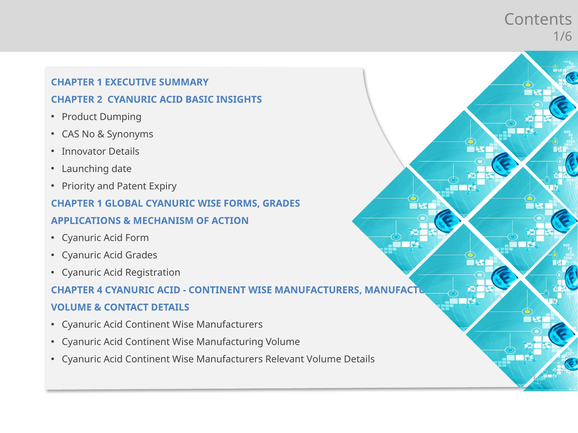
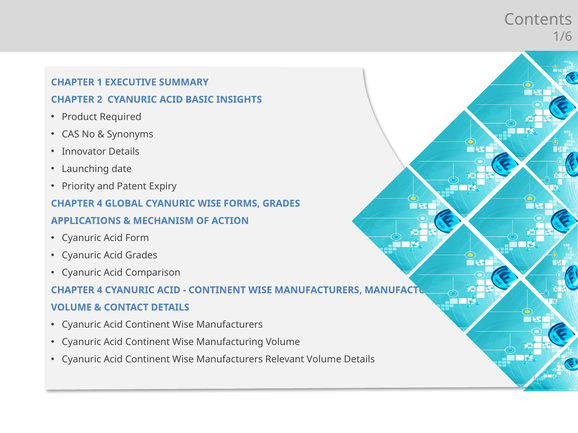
Dumping: Dumping -> Required (121, 117)
1: 1 -> 4 (100, 204)
Registration: Registration -> Comparison (153, 273)
